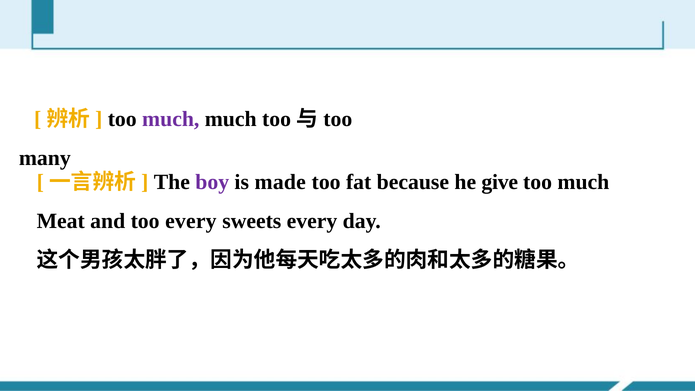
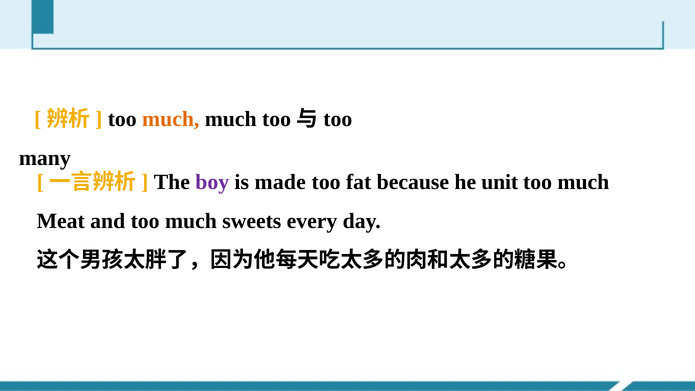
much colour: purple -> orange (171, 119)
give: give -> unit (500, 182)
and too every: every -> much (191, 221)
